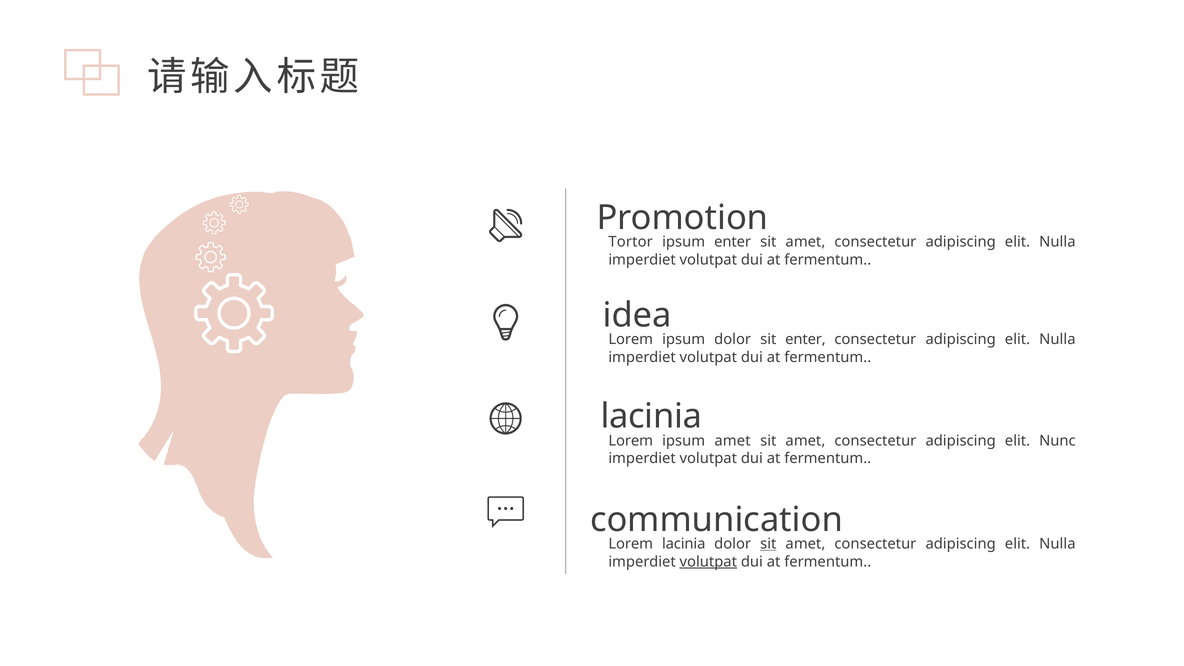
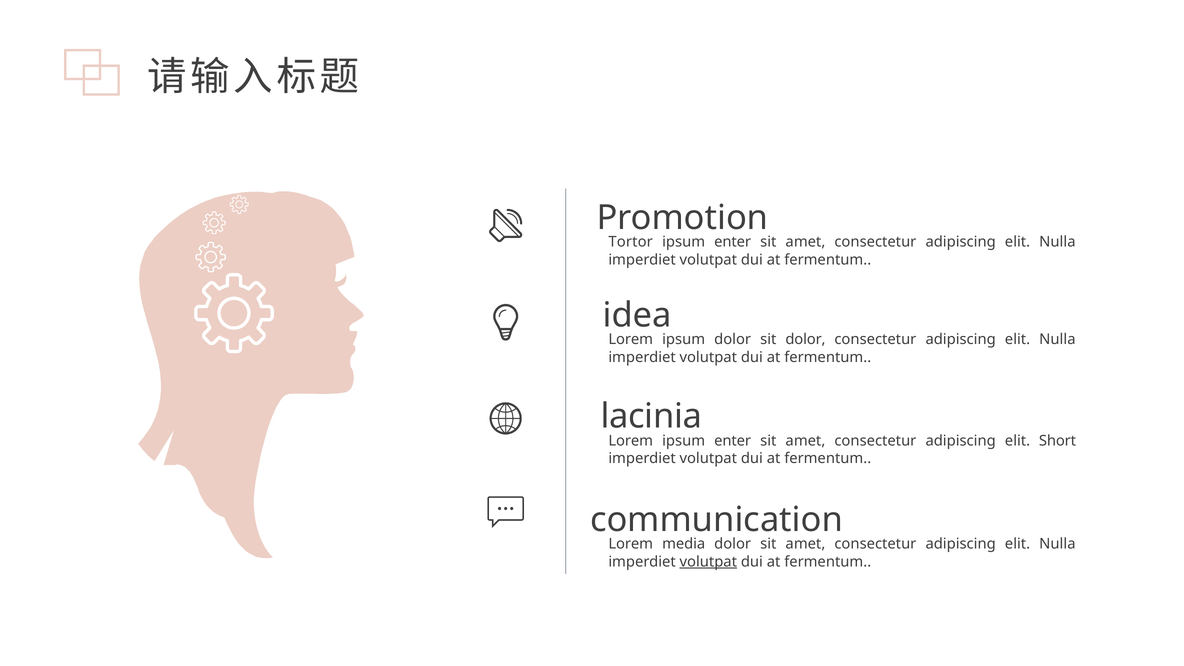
sit enter: enter -> dolor (805, 339)
Lorem ipsum amet: amet -> enter (733, 441)
Nunc: Nunc -> Short (1057, 441)
Lorem lacinia: lacinia -> media (684, 544)
sit underline: present -> none (768, 544)
